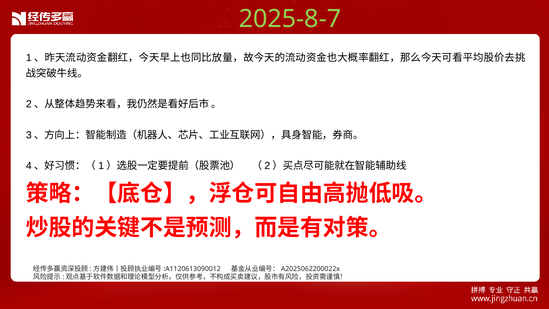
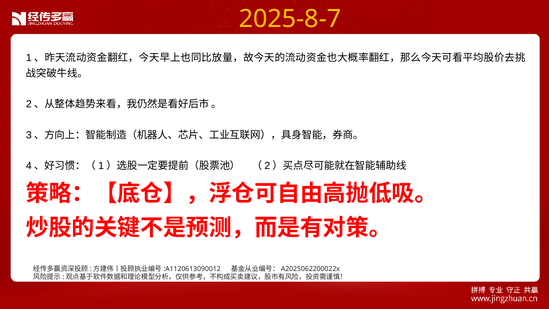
2025-8-7 colour: light green -> yellow (290, 19)
